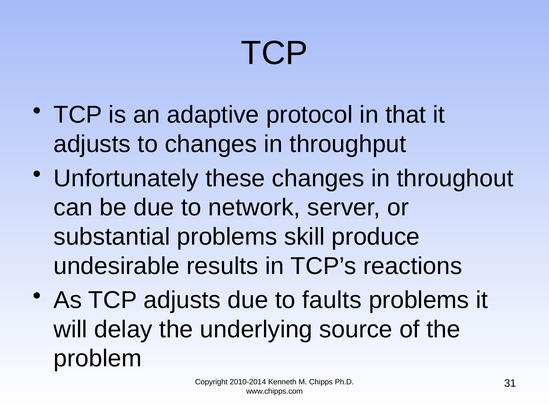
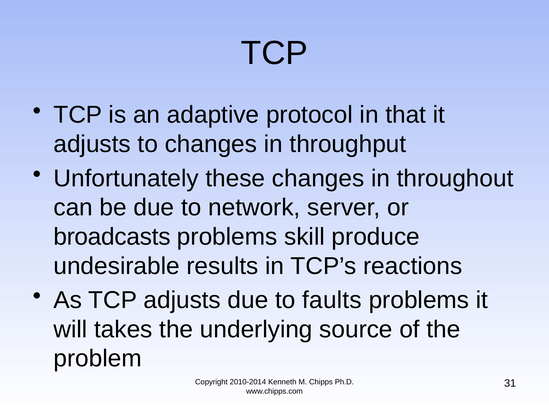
substantial: substantial -> broadcasts (112, 237)
delay: delay -> takes (123, 330)
